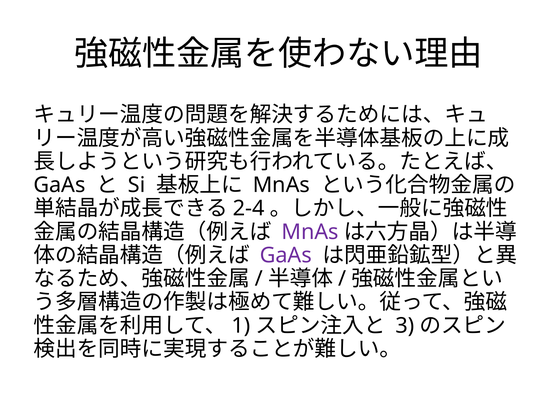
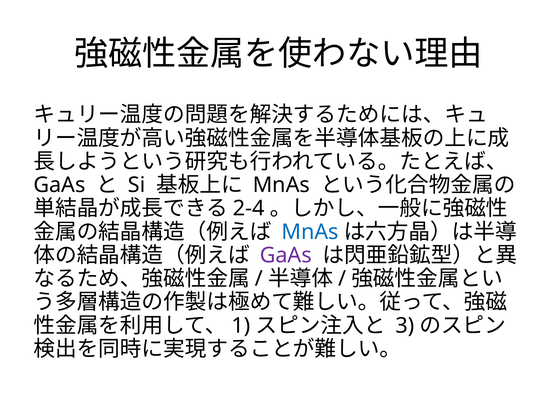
MnAs colour: purple -> blue (310, 232)
